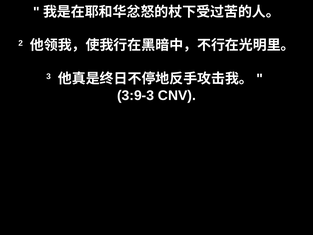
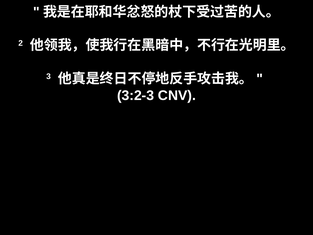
3:9-3: 3:9-3 -> 3:2-3 (136, 95)
